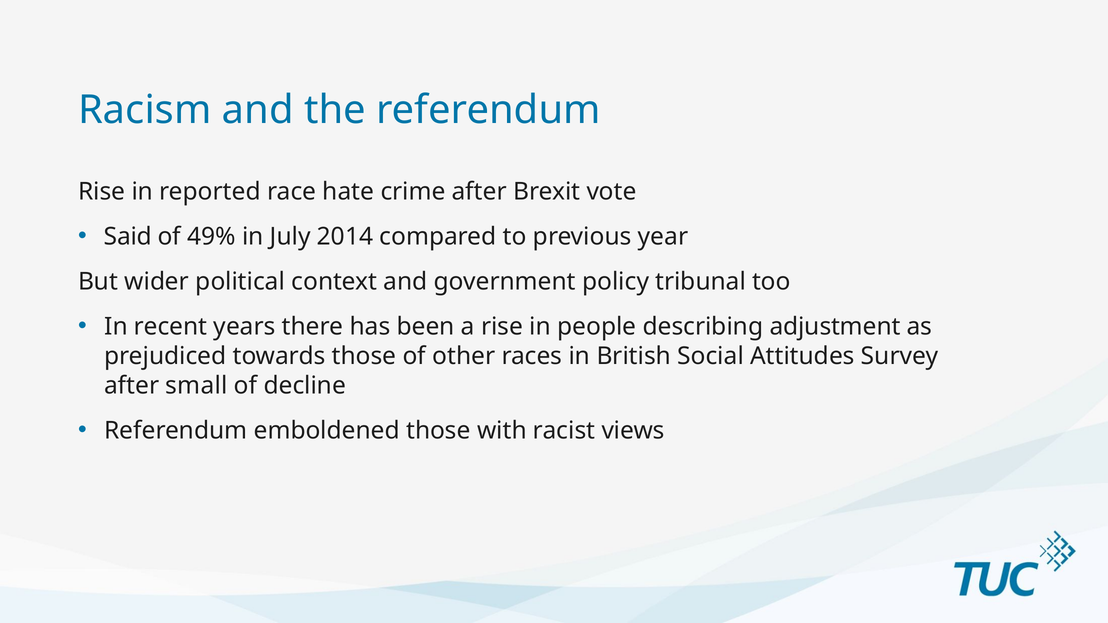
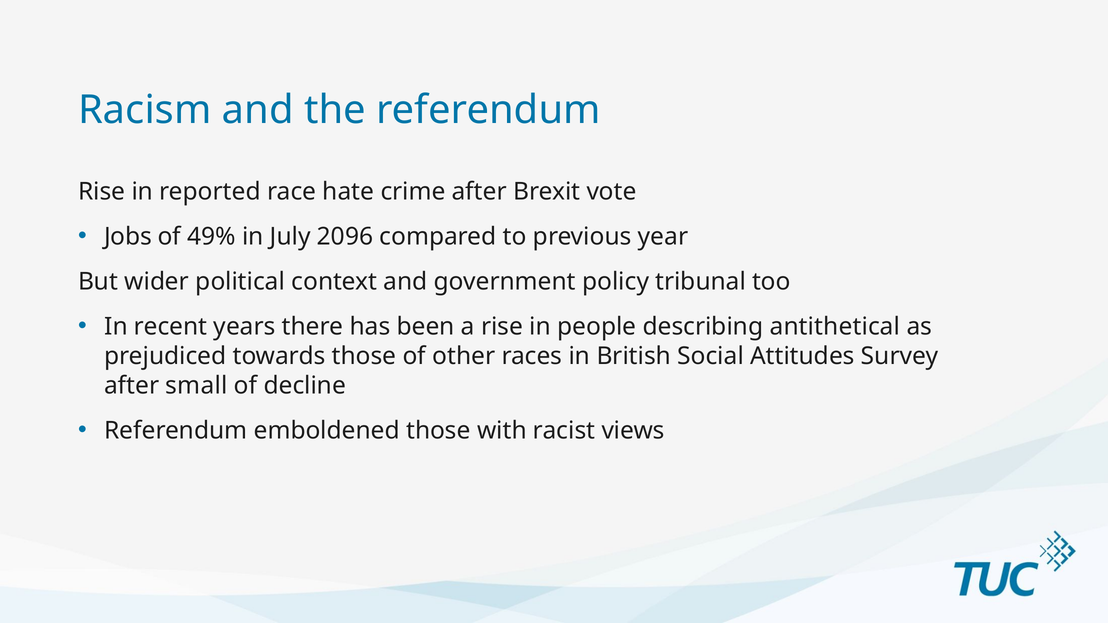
Said: Said -> Jobs (128, 237)
2014: 2014 -> 2096 (345, 237)
adjustment: adjustment -> antithetical (835, 327)
